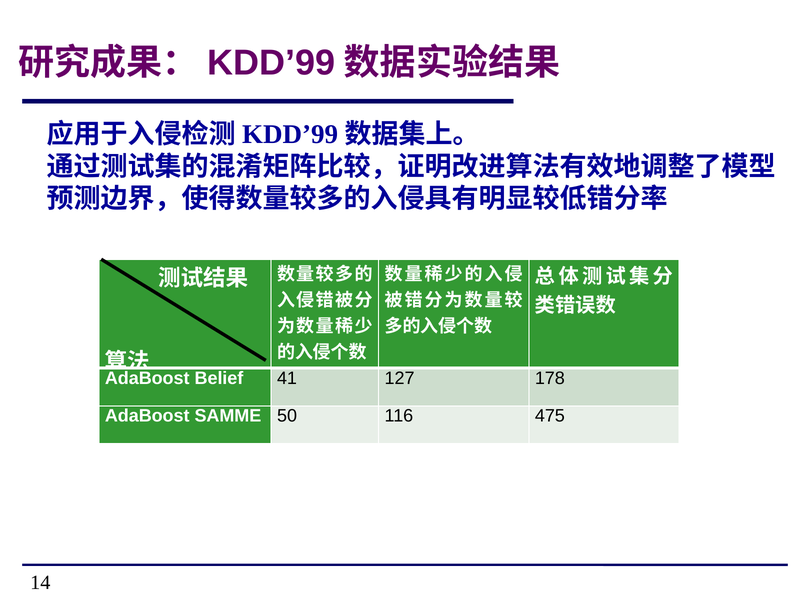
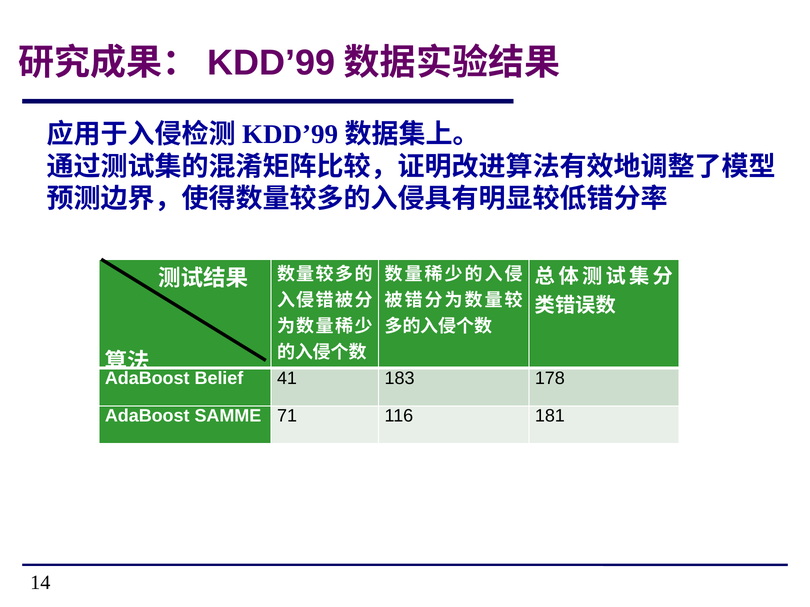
127: 127 -> 183 (400, 378)
50: 50 -> 71 (287, 416)
475: 475 -> 181 (550, 416)
